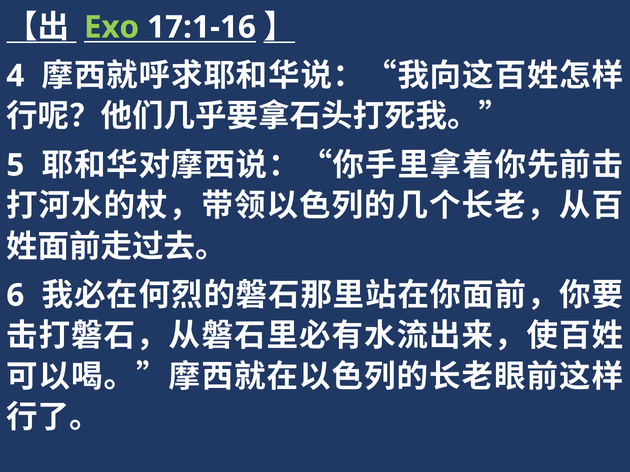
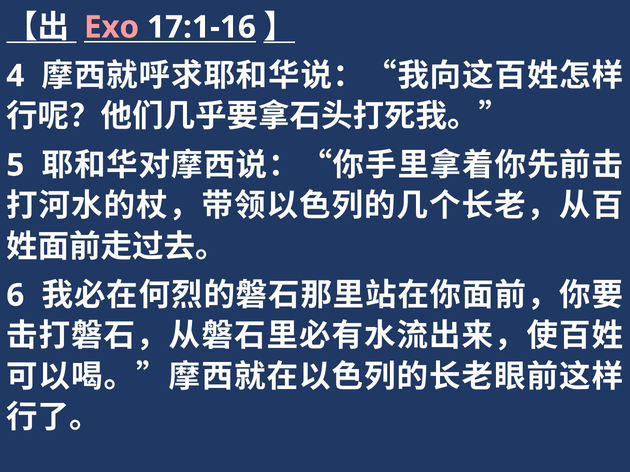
Exo colour: light green -> pink (112, 27)
